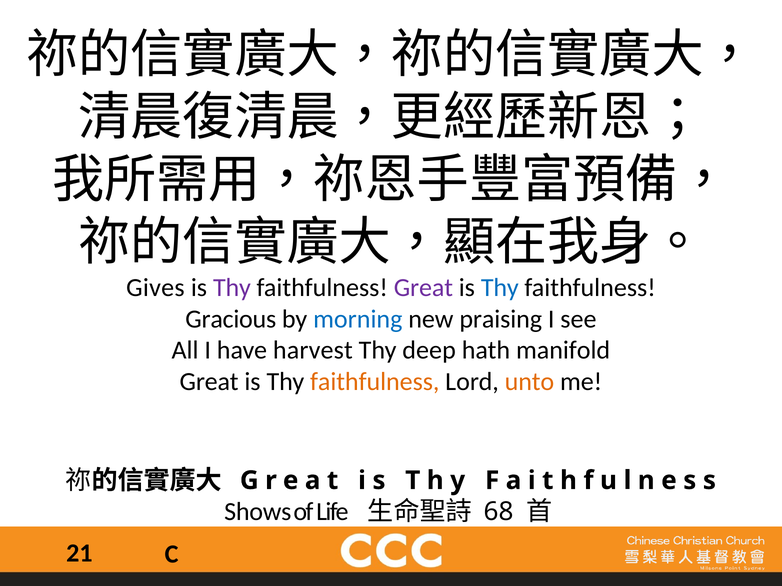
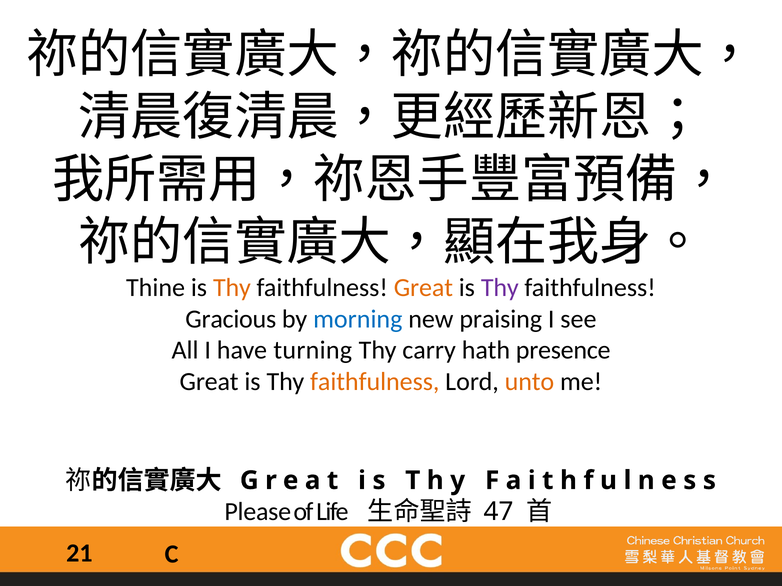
Gives: Gives -> Thine (156, 288)
Thy colour: purple -> orange (232, 288)
Great colour: purple -> orange (423, 288)
Thy colour: blue -> purple (500, 288)
harvest: harvest -> turning (313, 350)
deep: deep -> carry (429, 350)
manifold: manifold -> presence (563, 350)
Shows: Shows -> Please (258, 512)
68: 68 -> 47 (499, 512)
